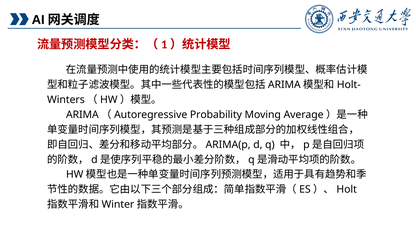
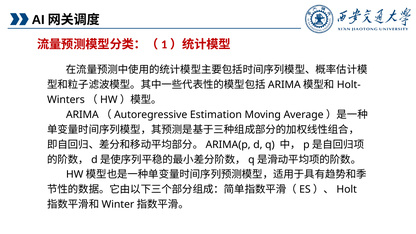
Probability: Probability -> Estimation (216, 115)
